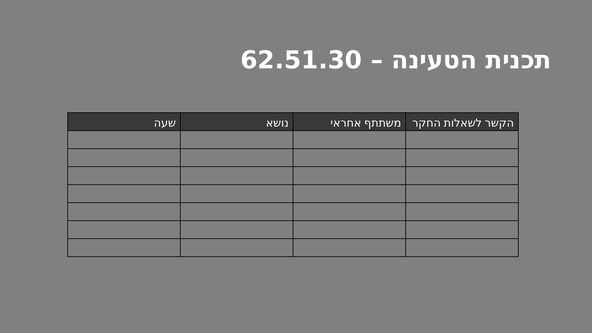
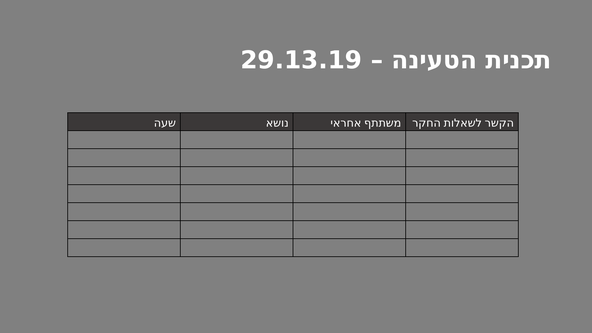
62.51.30: 62.51.30 -> 29.13.19 (301, 61)
